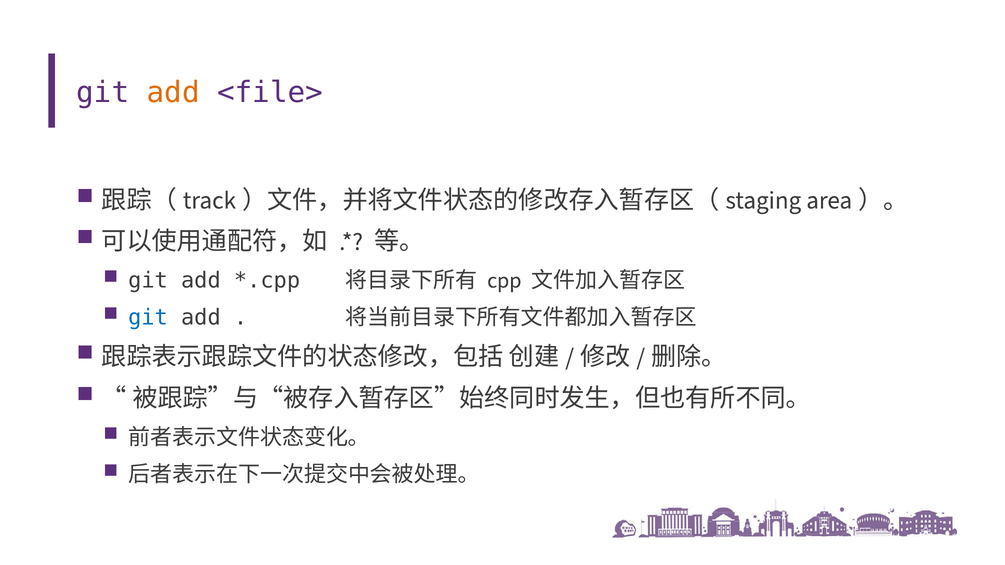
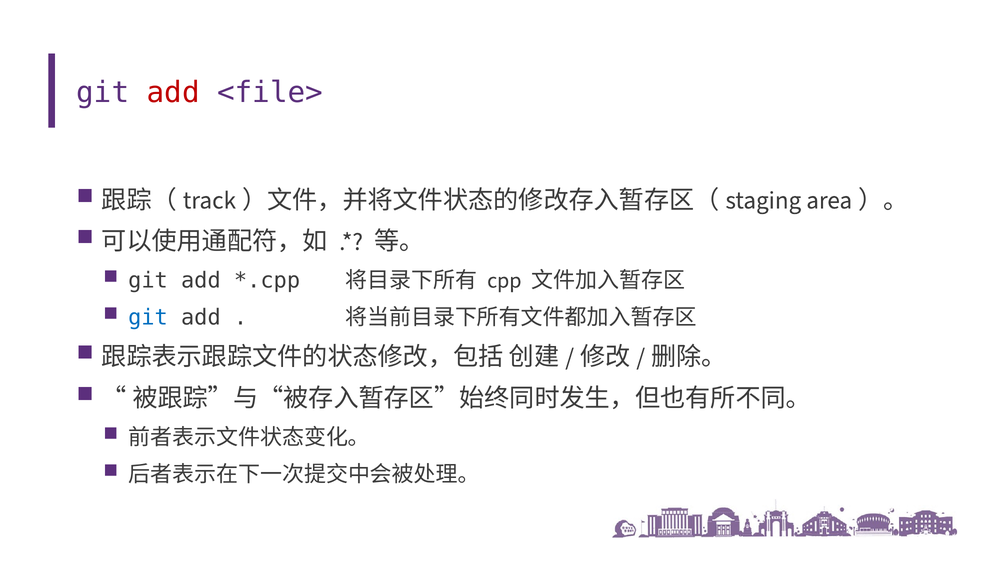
add colour: orange -> red (173, 93)
